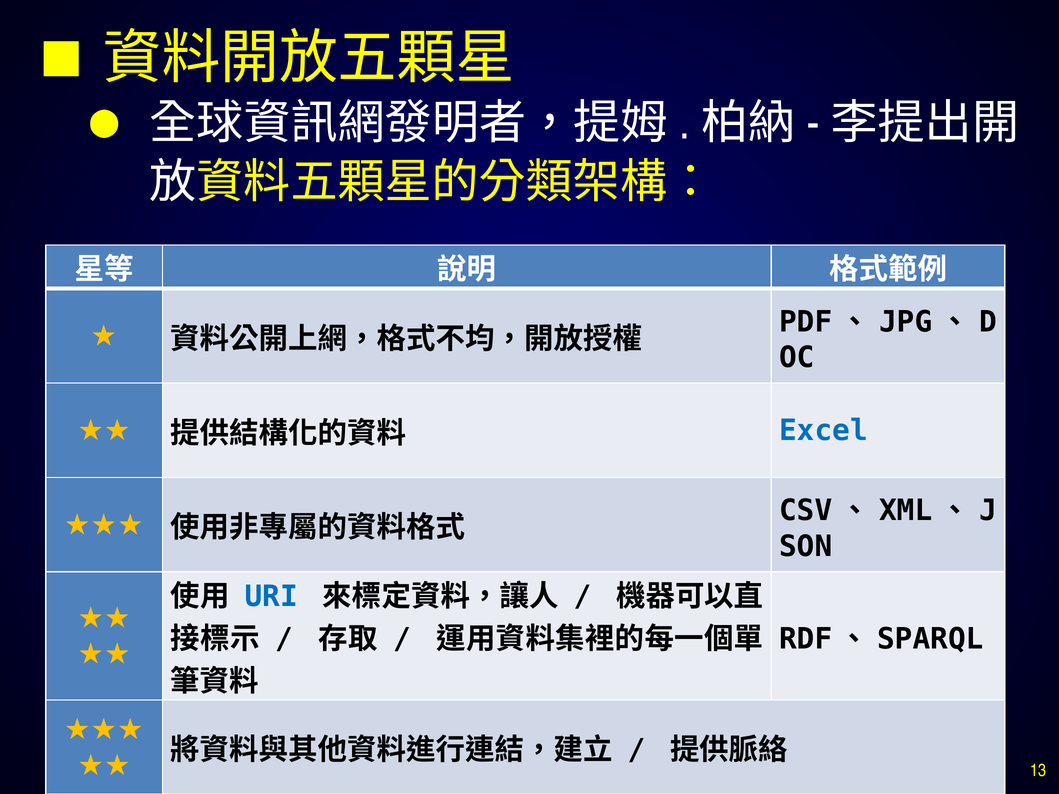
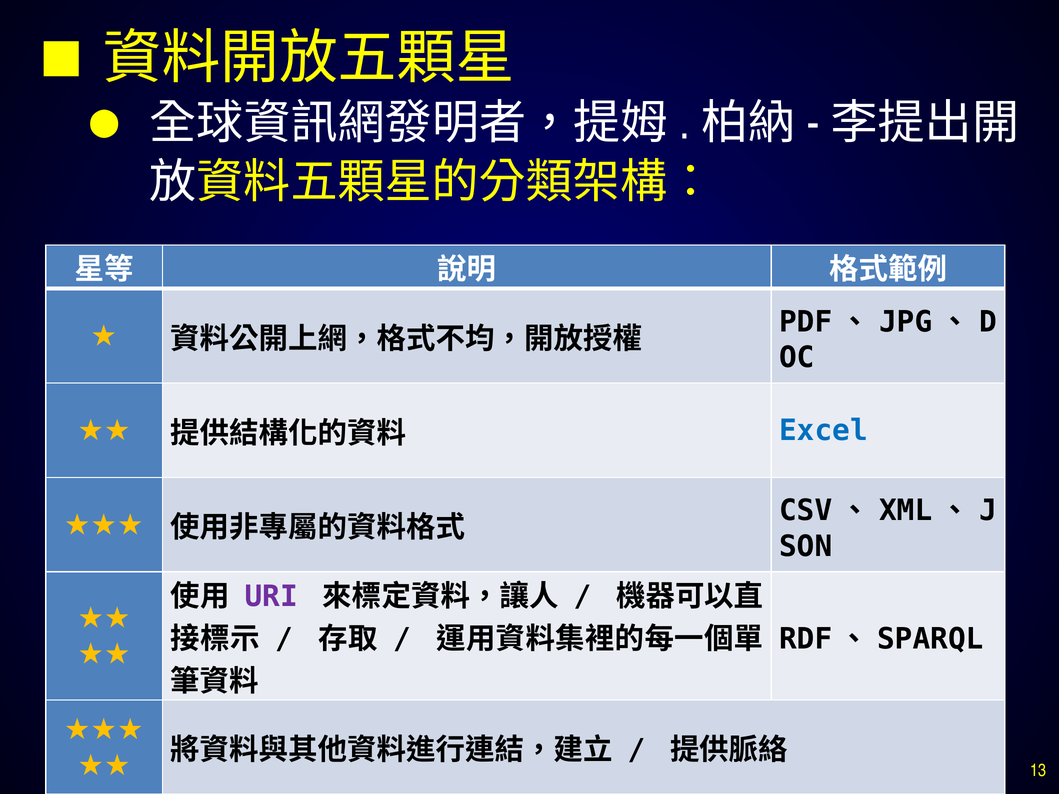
URI colour: blue -> purple (271, 597)
